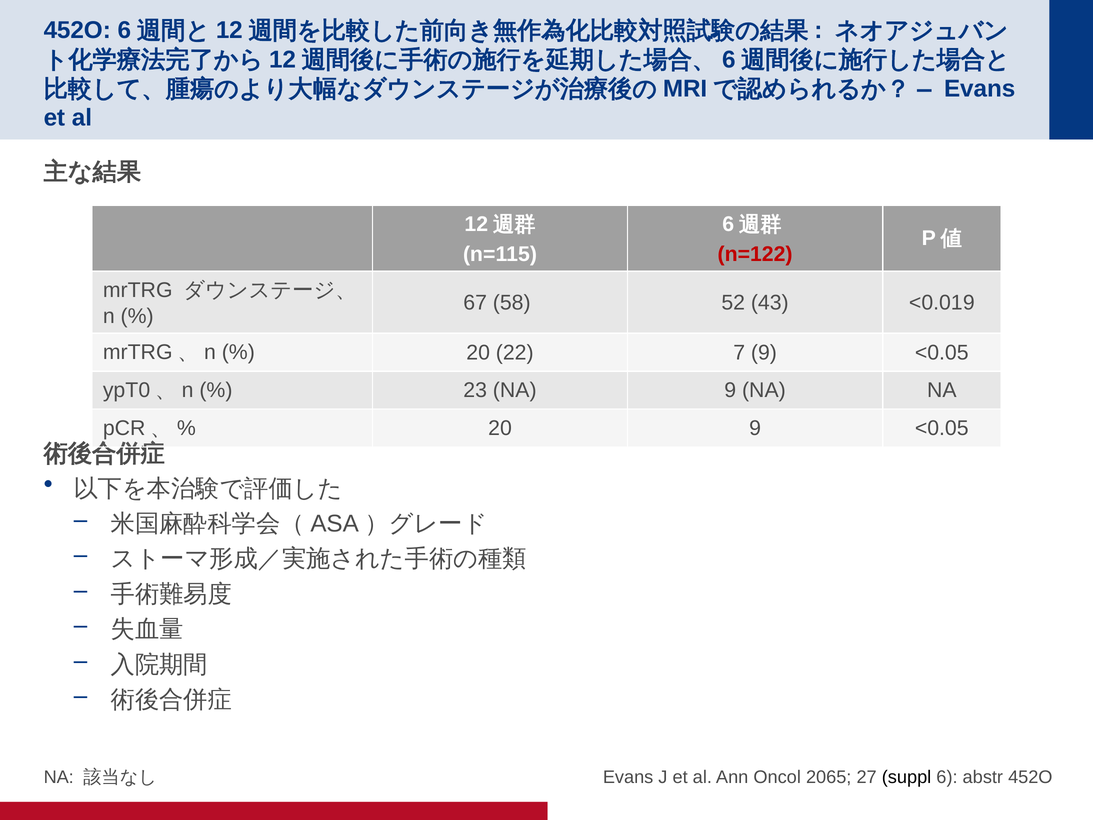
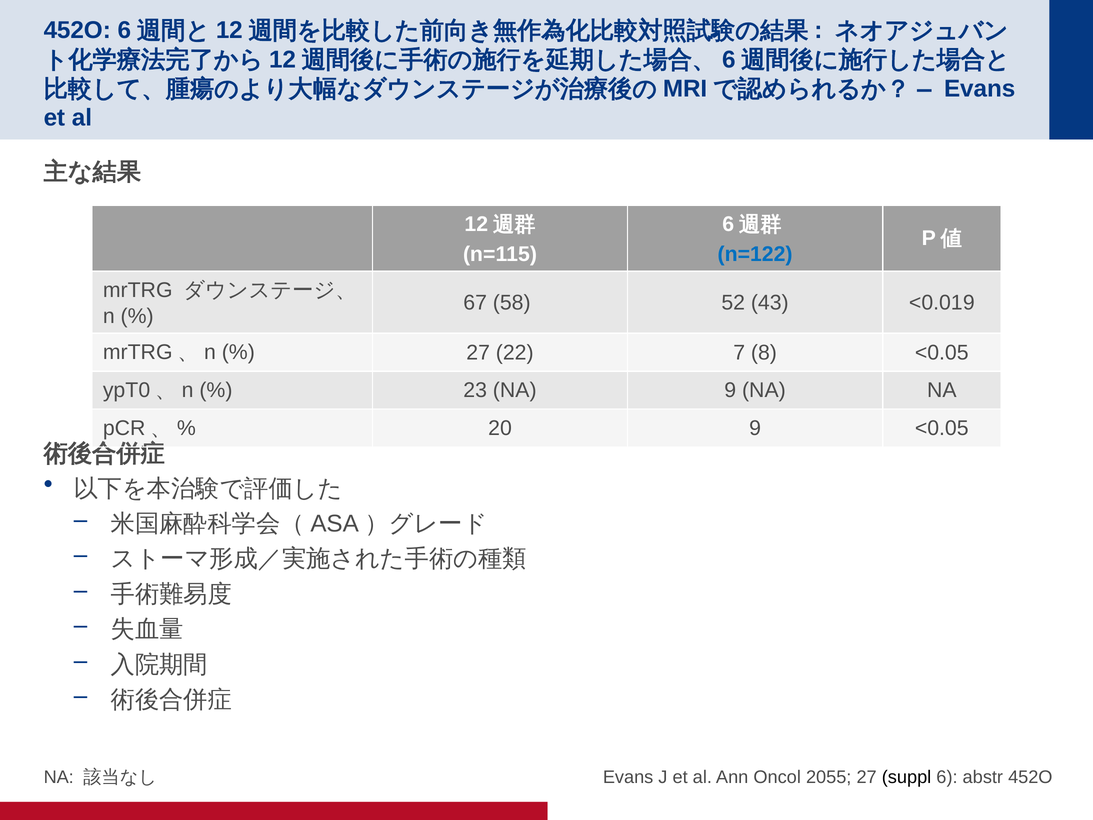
n=122 colour: red -> blue (755, 254)
20: 20 -> 27 (478, 352)
7 9: 9 -> 8 (764, 352)
2065: 2065 -> 2055 (829, 777)
